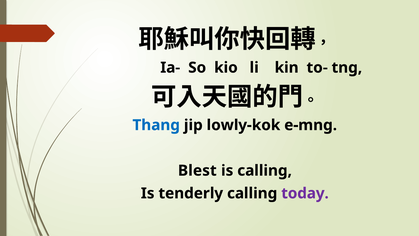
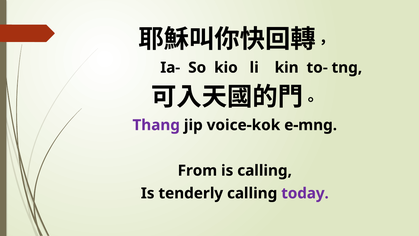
Thang colour: blue -> purple (156, 125)
lowly-kok: lowly-kok -> voice-kok (243, 125)
Blest: Blest -> From (197, 170)
